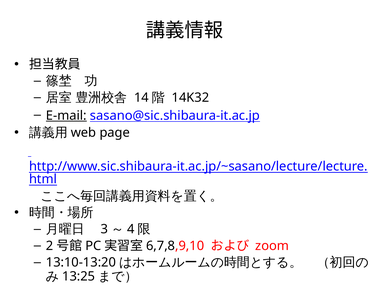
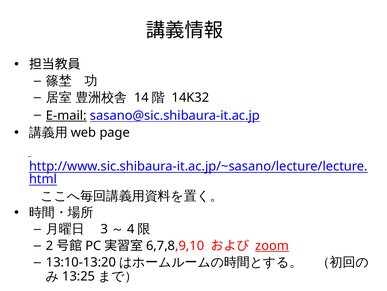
zoom underline: none -> present (272, 245)
